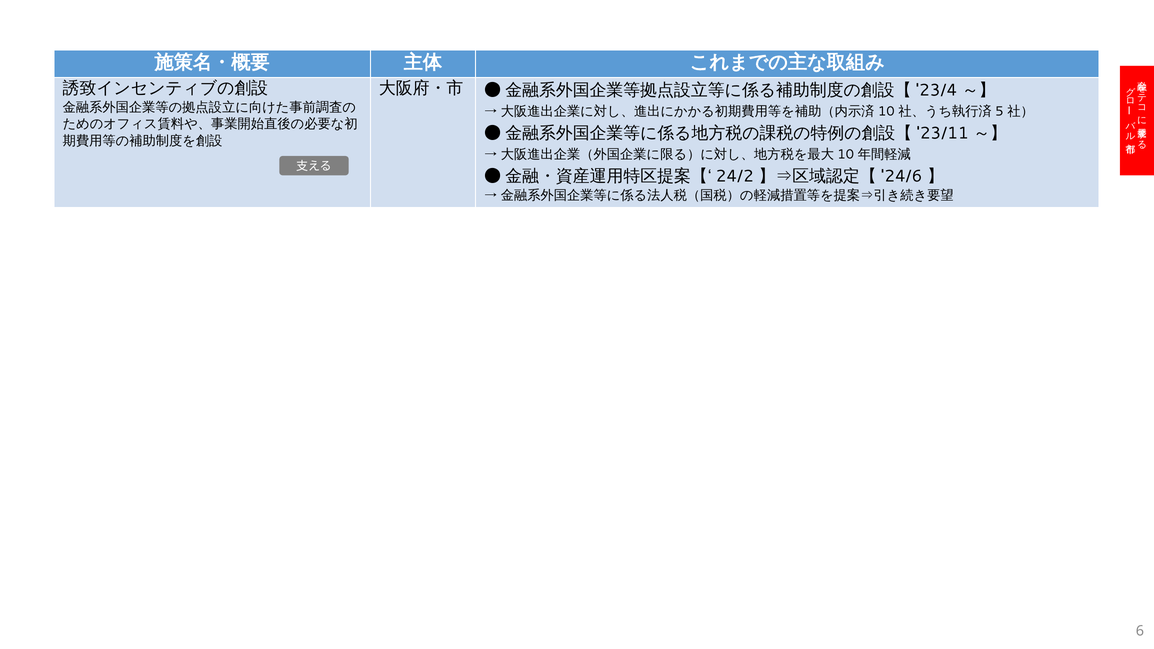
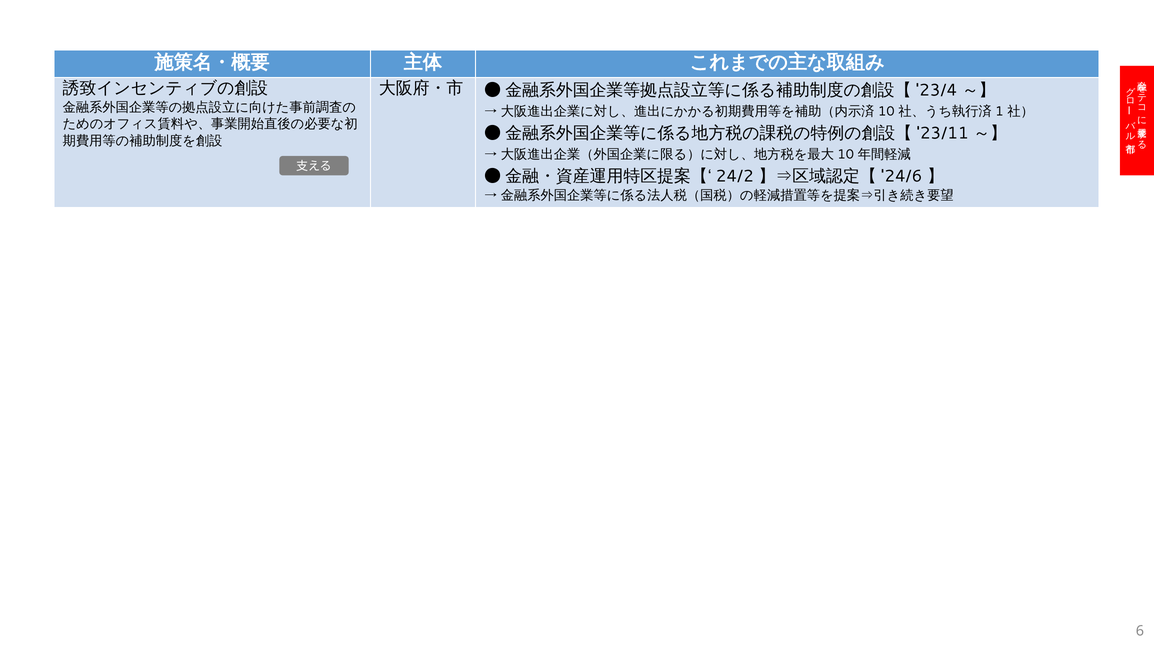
5: 5 -> 1 (999, 112)
